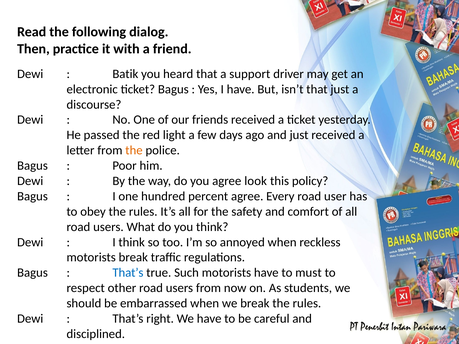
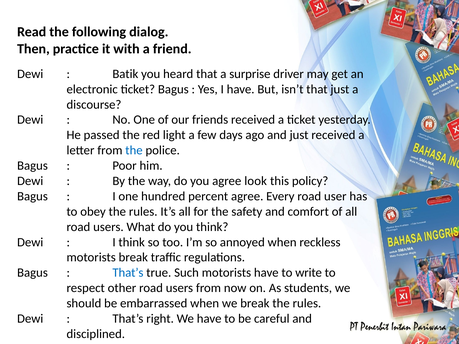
support: support -> surprise (250, 74)
the colour: orange -> blue (134, 150)
must: must -> write (309, 273)
